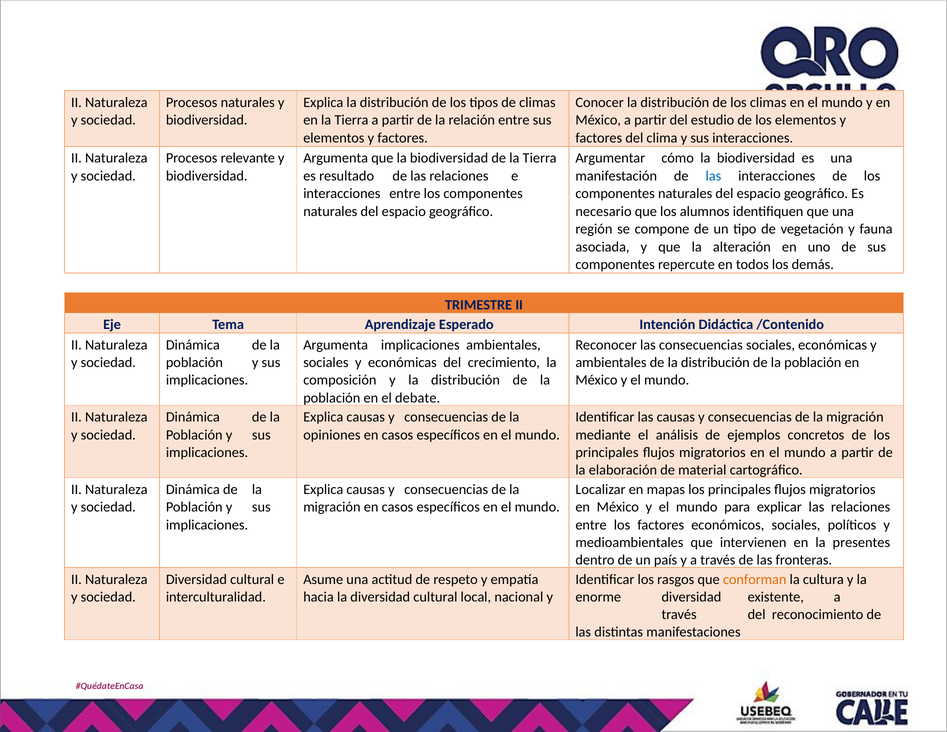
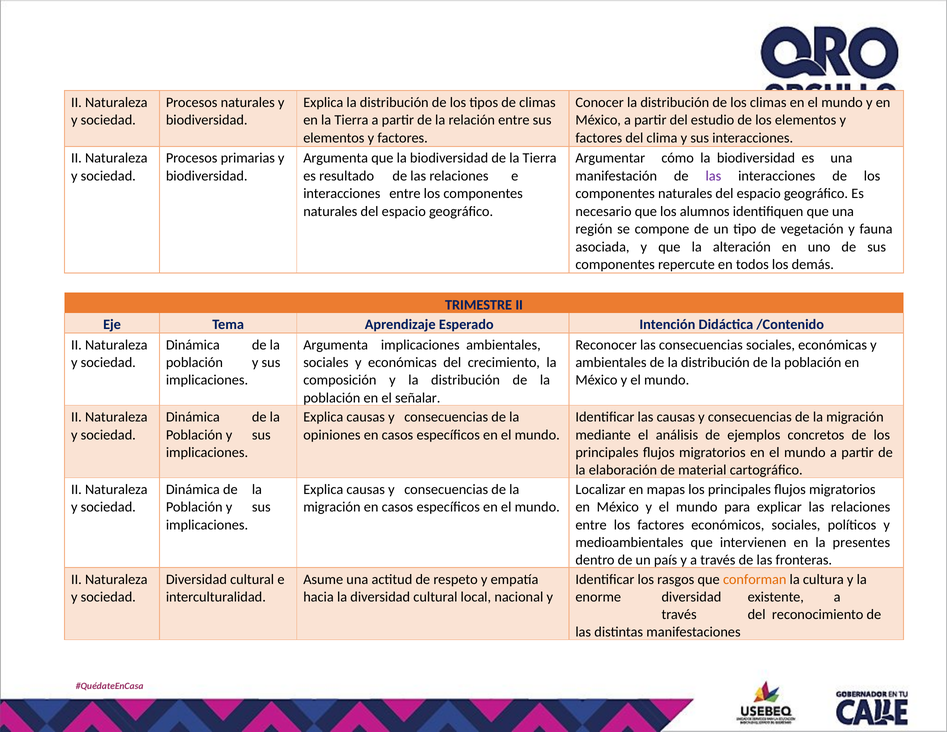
relevante: relevante -> primarias (248, 158)
las colour: blue -> purple (713, 176)
debate: debate -> señalar (418, 398)
